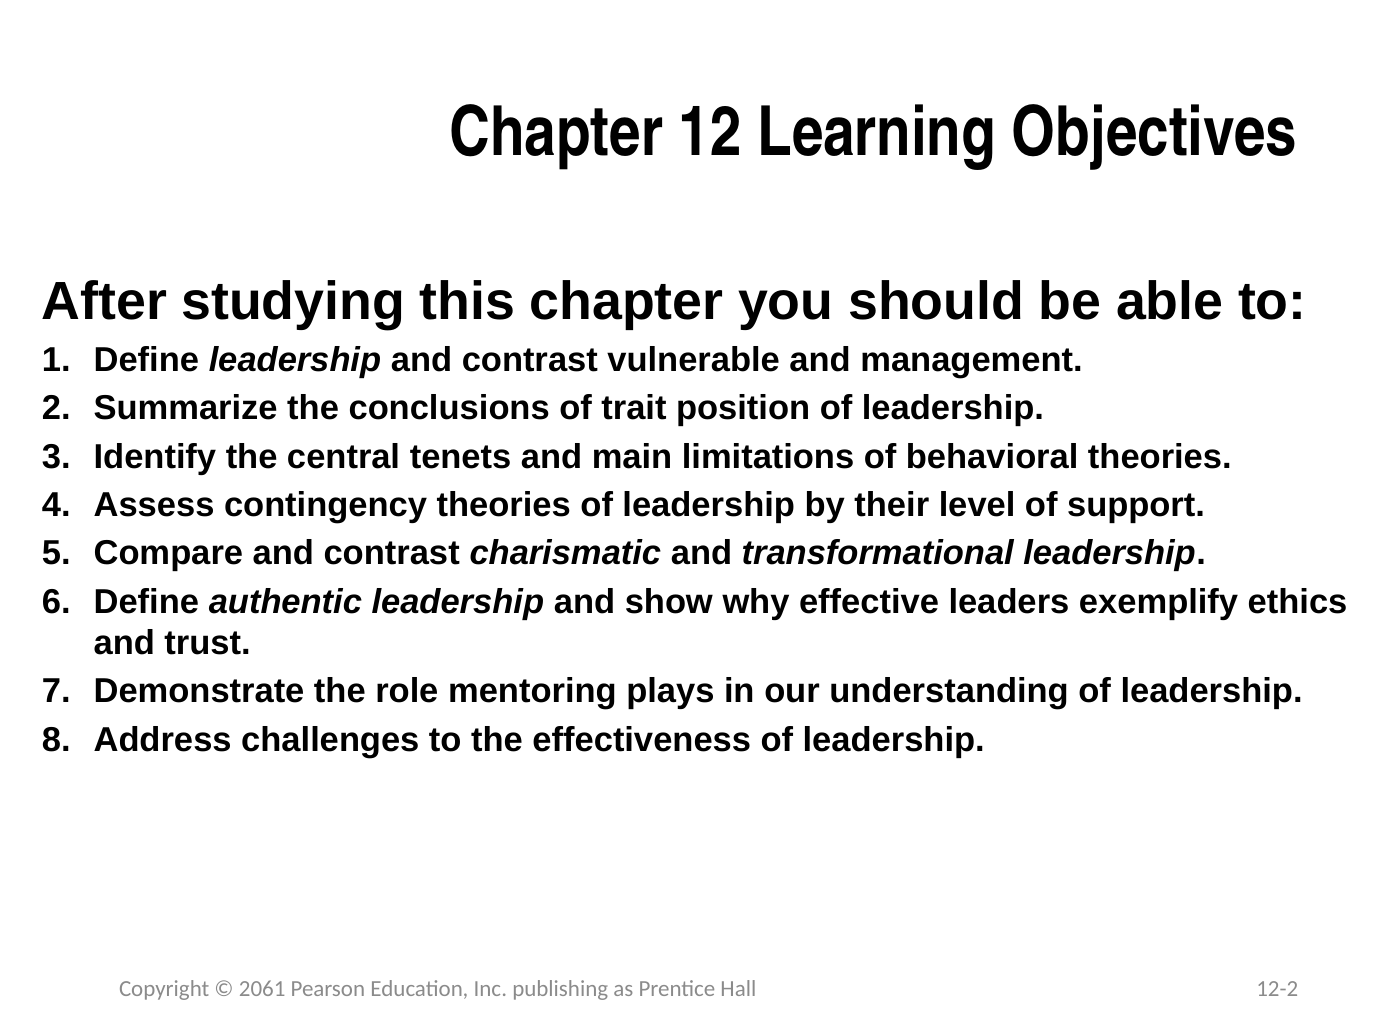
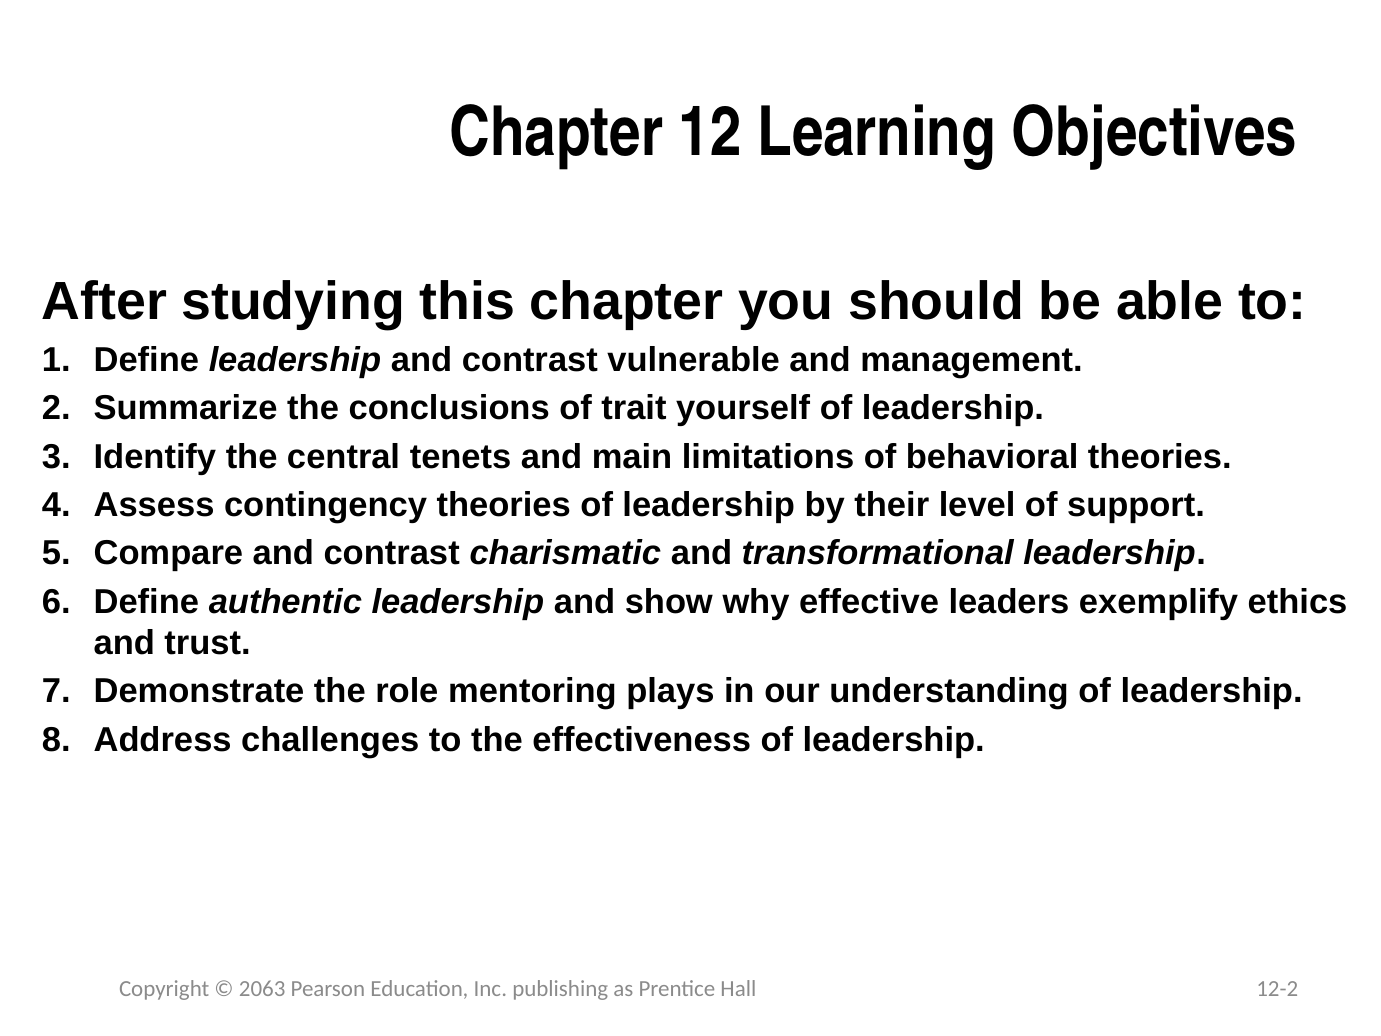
position: position -> yourself (743, 408)
2061: 2061 -> 2063 (262, 989)
